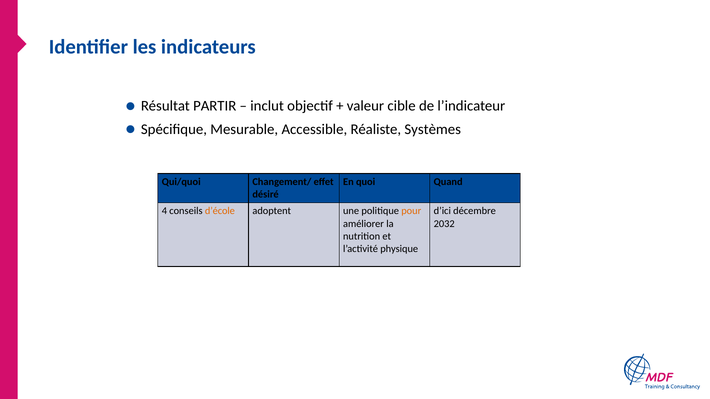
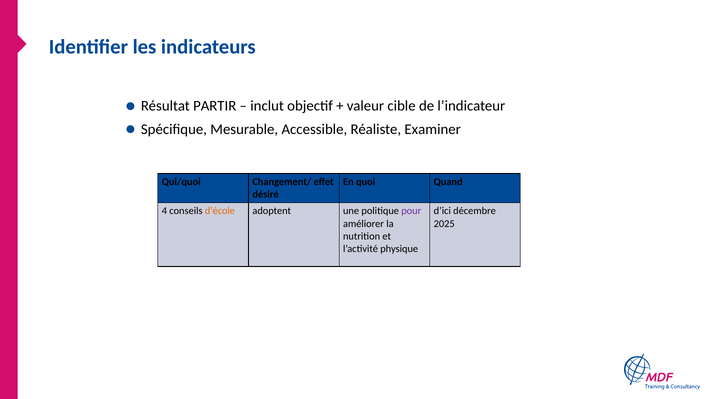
Systèmes: Systèmes -> Examiner (433, 130)
pour colour: orange -> purple (411, 211)
2032: 2032 -> 2025 (444, 224)
